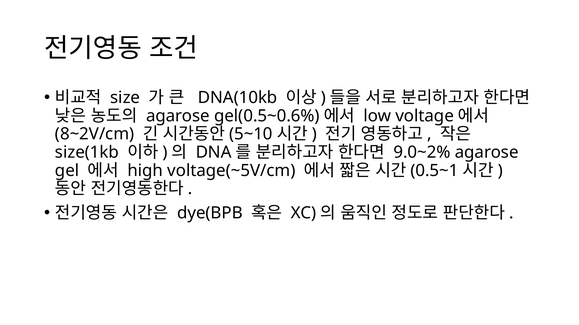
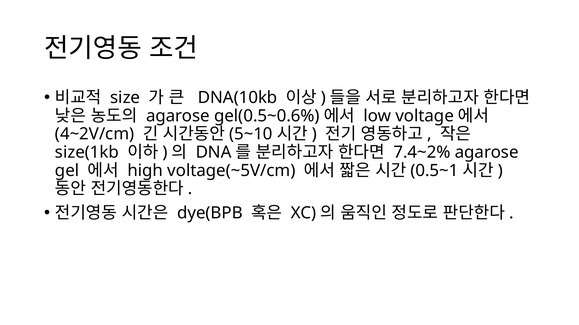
8~2V/cm: 8~2V/cm -> 4~2V/cm (95, 134)
9.0~2%: 9.0~2% -> 7.4~2% (422, 153)
